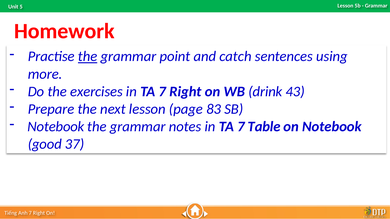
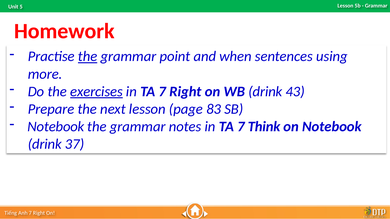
catch: catch -> when (235, 57)
exercises underline: none -> present (96, 92)
Table: Table -> Think (264, 127)
good: good -> drink (45, 144)
